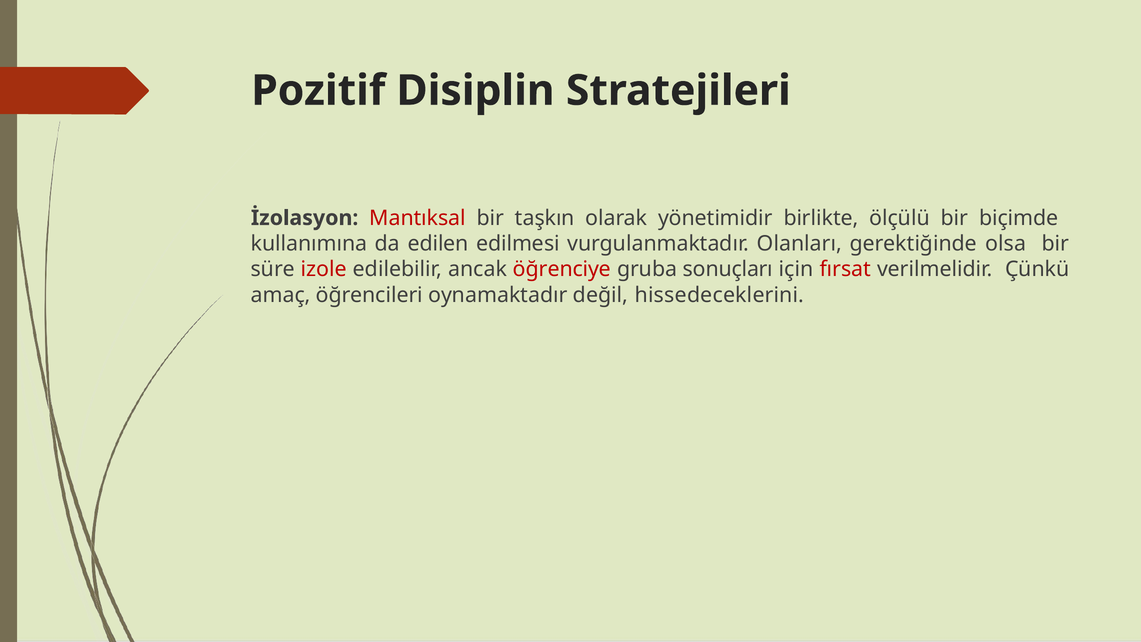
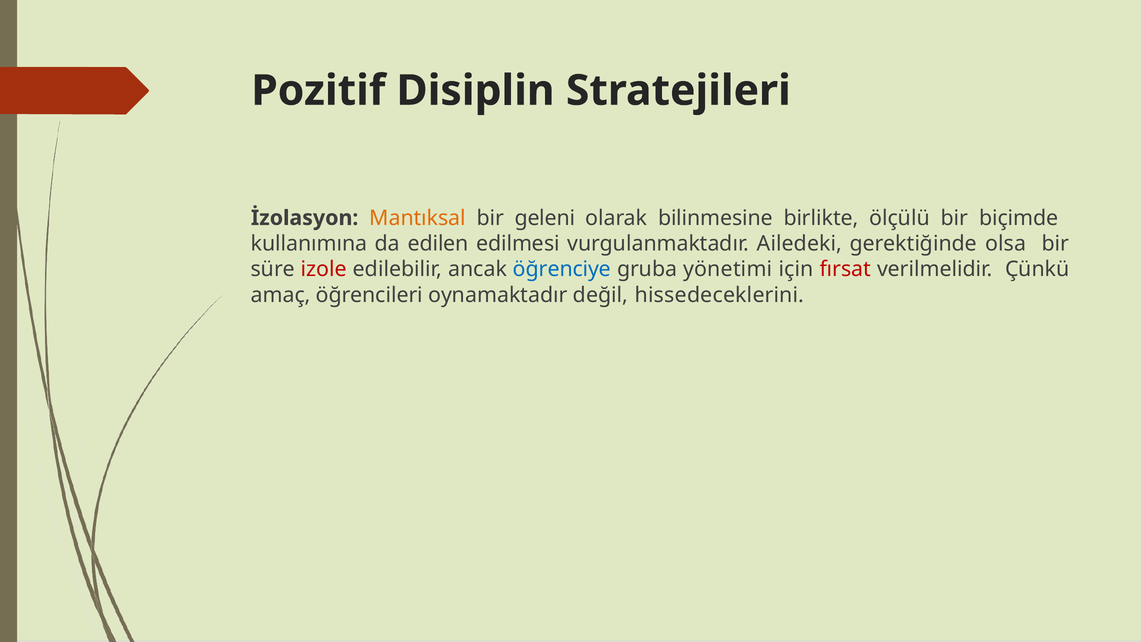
Mantıksal colour: red -> orange (418, 218)
taşkın: taşkın -> geleni (545, 218)
yönetimidir: yönetimidir -> bilinmesine (715, 218)
Olanları: Olanları -> Ailedeki (799, 244)
öğrenciye colour: red -> blue (562, 269)
sonuçları: sonuçları -> yönetimi (728, 269)
